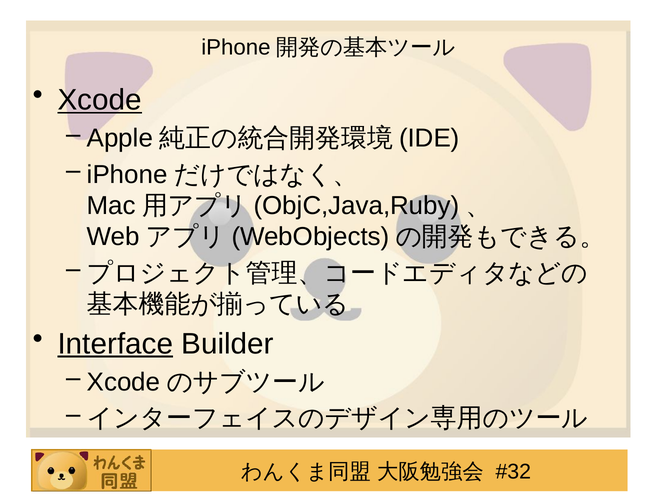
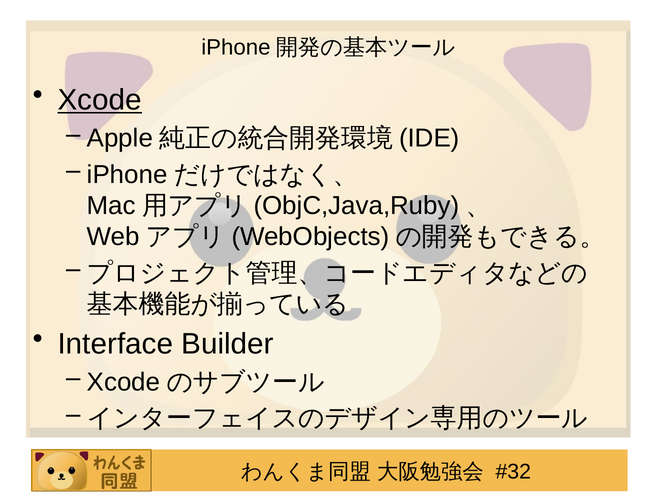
Interface underline: present -> none (115, 344)
